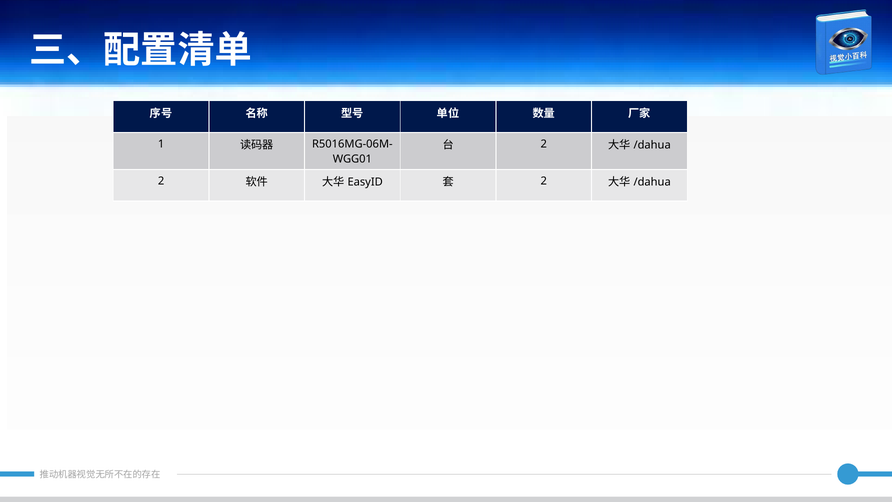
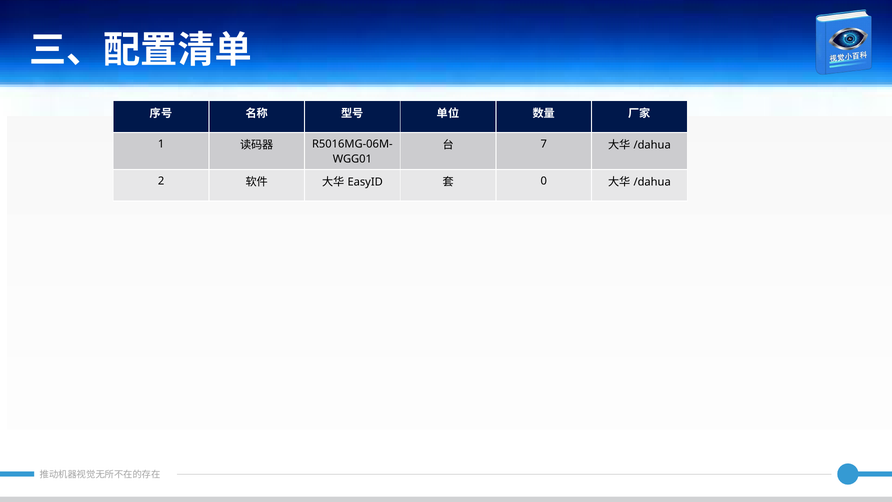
2: 2 -> 7 (544, 144)
2: 2 -> 0 (544, 181)
